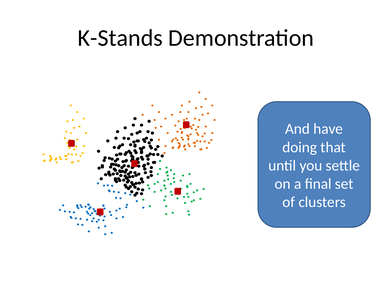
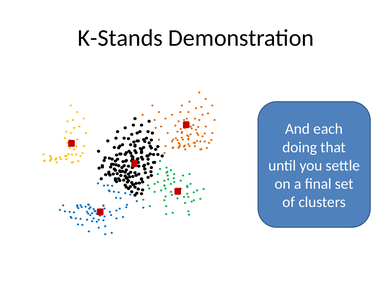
have: have -> each (328, 129)
